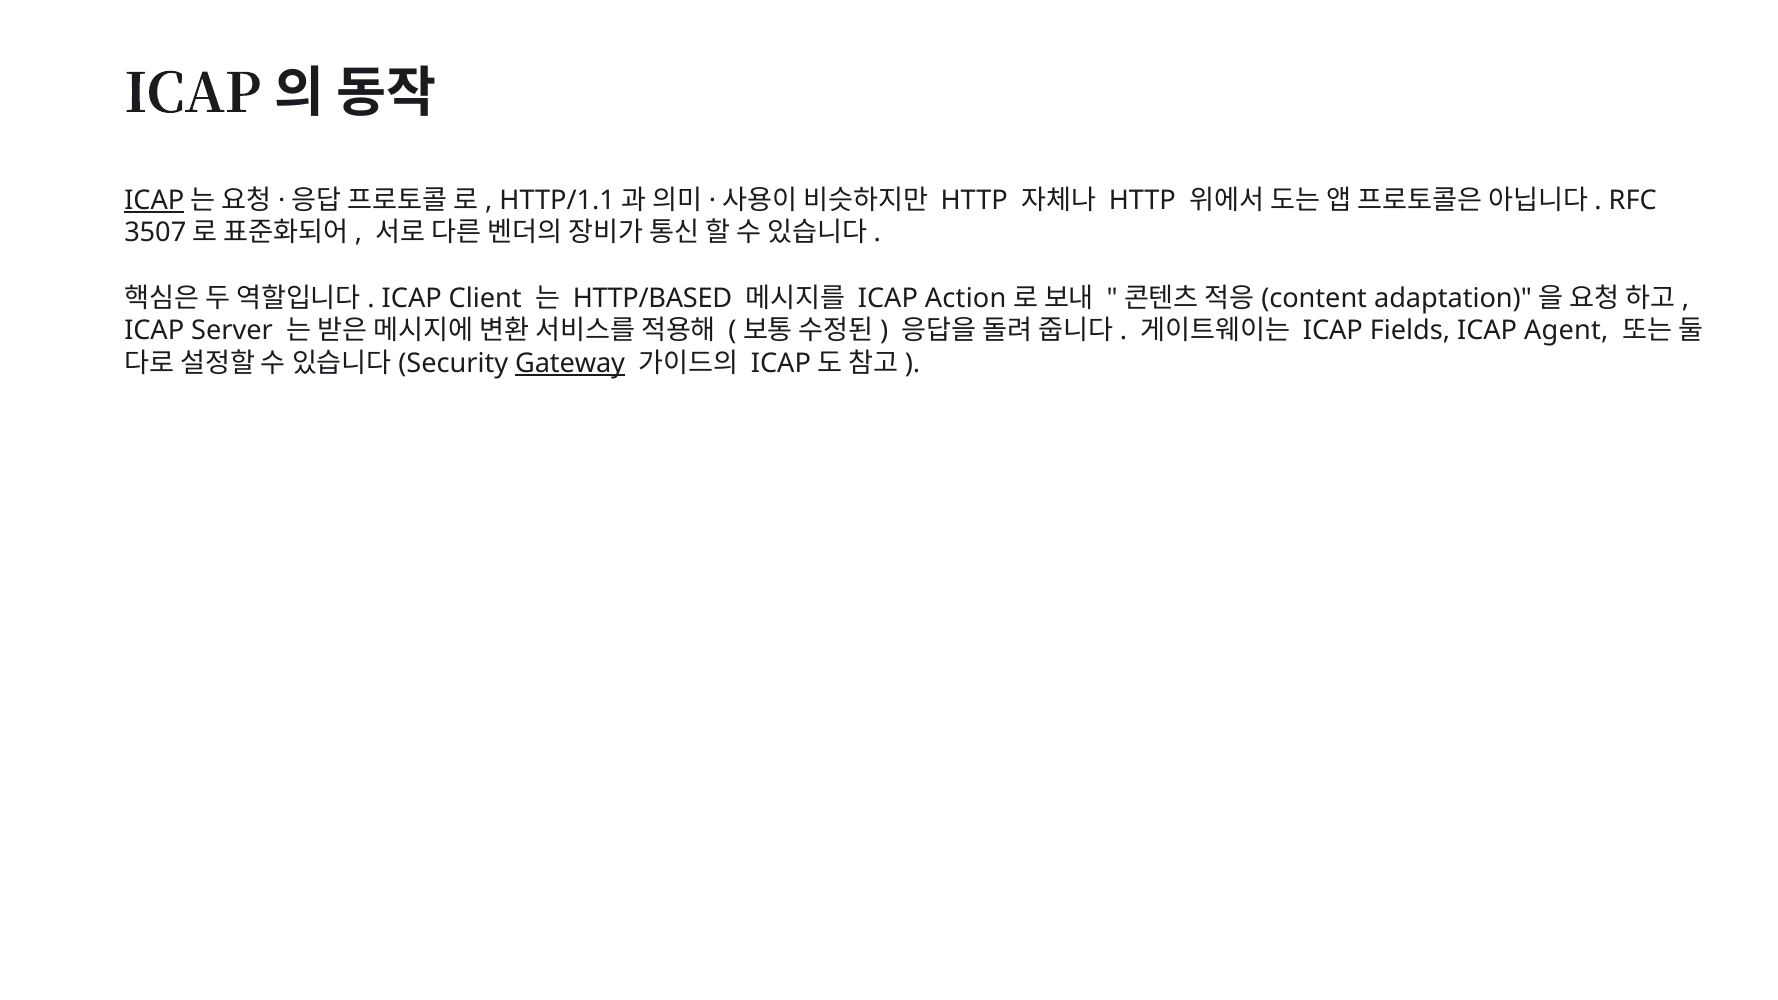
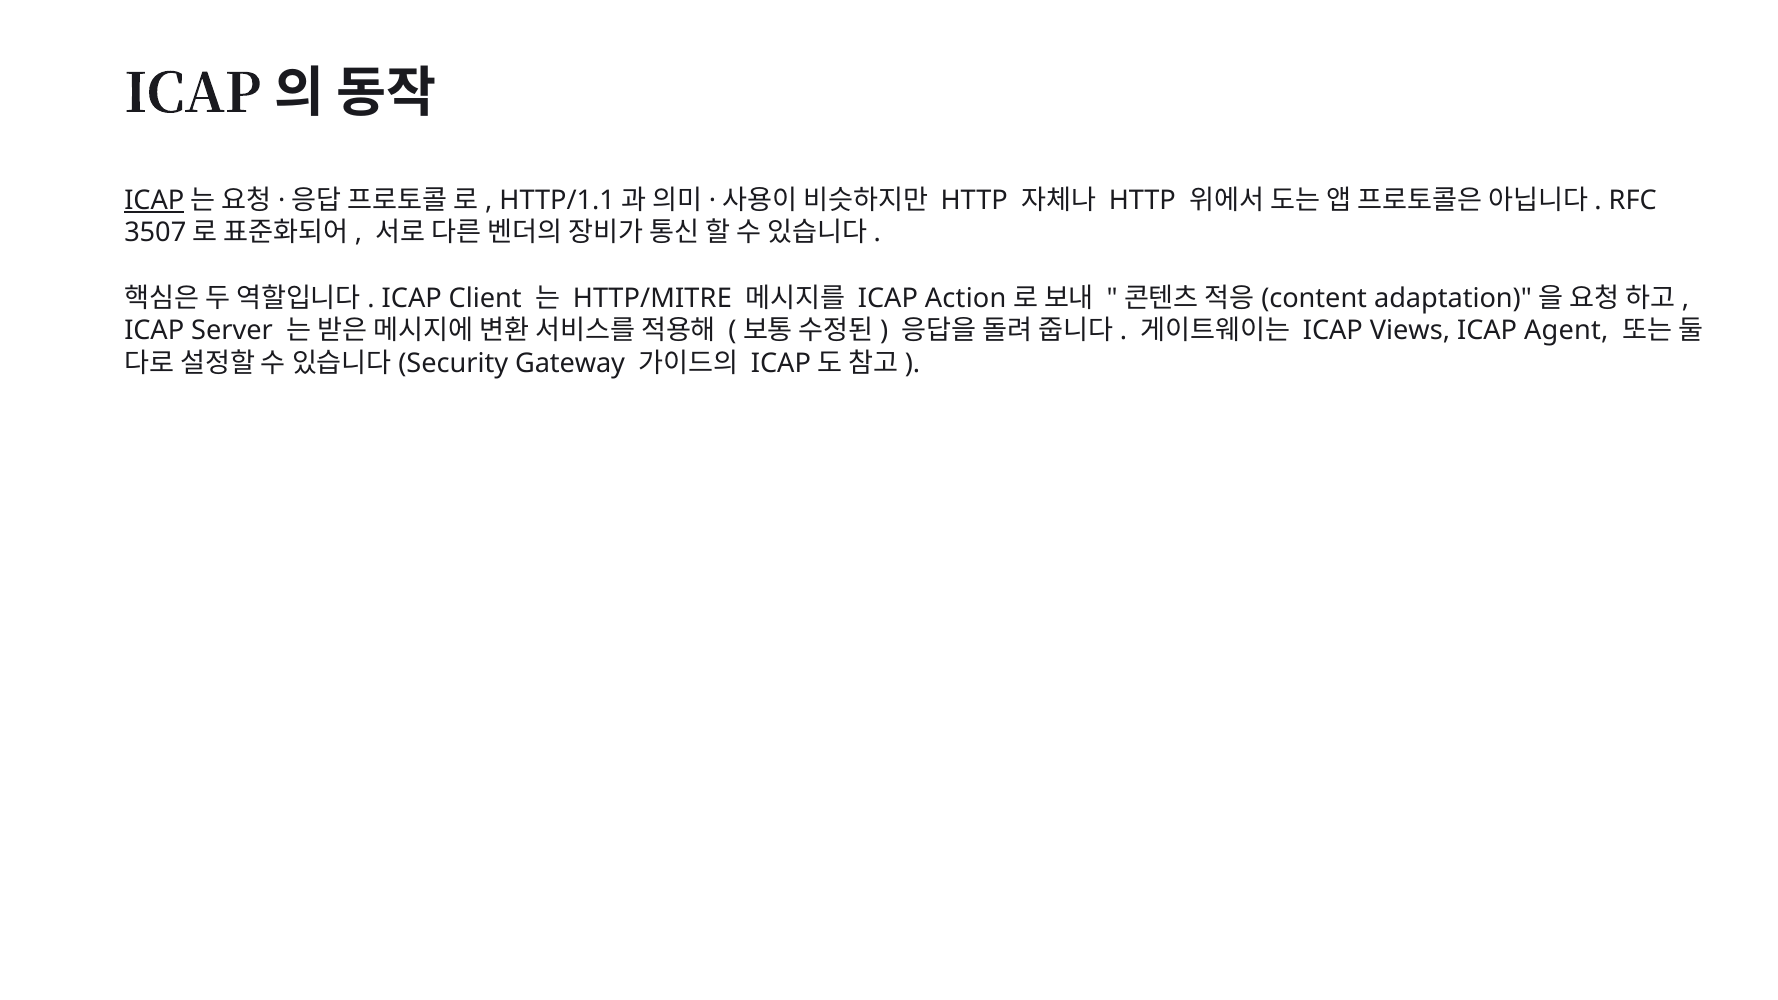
HTTP/BASED: HTTP/BASED -> HTTP/MITRE (652, 298)
Fields: Fields -> Views (1410, 331)
Gateway underline: present -> none (570, 363)
